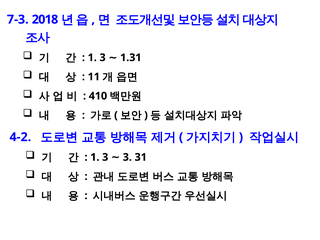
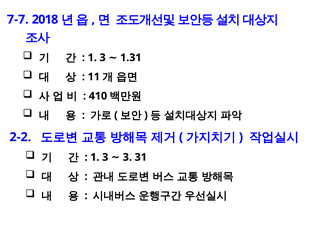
7-3: 7-3 -> 7-7 (18, 19)
4-2: 4-2 -> 2-2 (20, 137)
